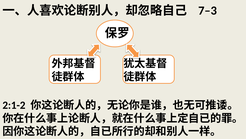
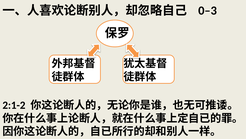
7–3: 7–3 -> 0–3 (208, 11)
